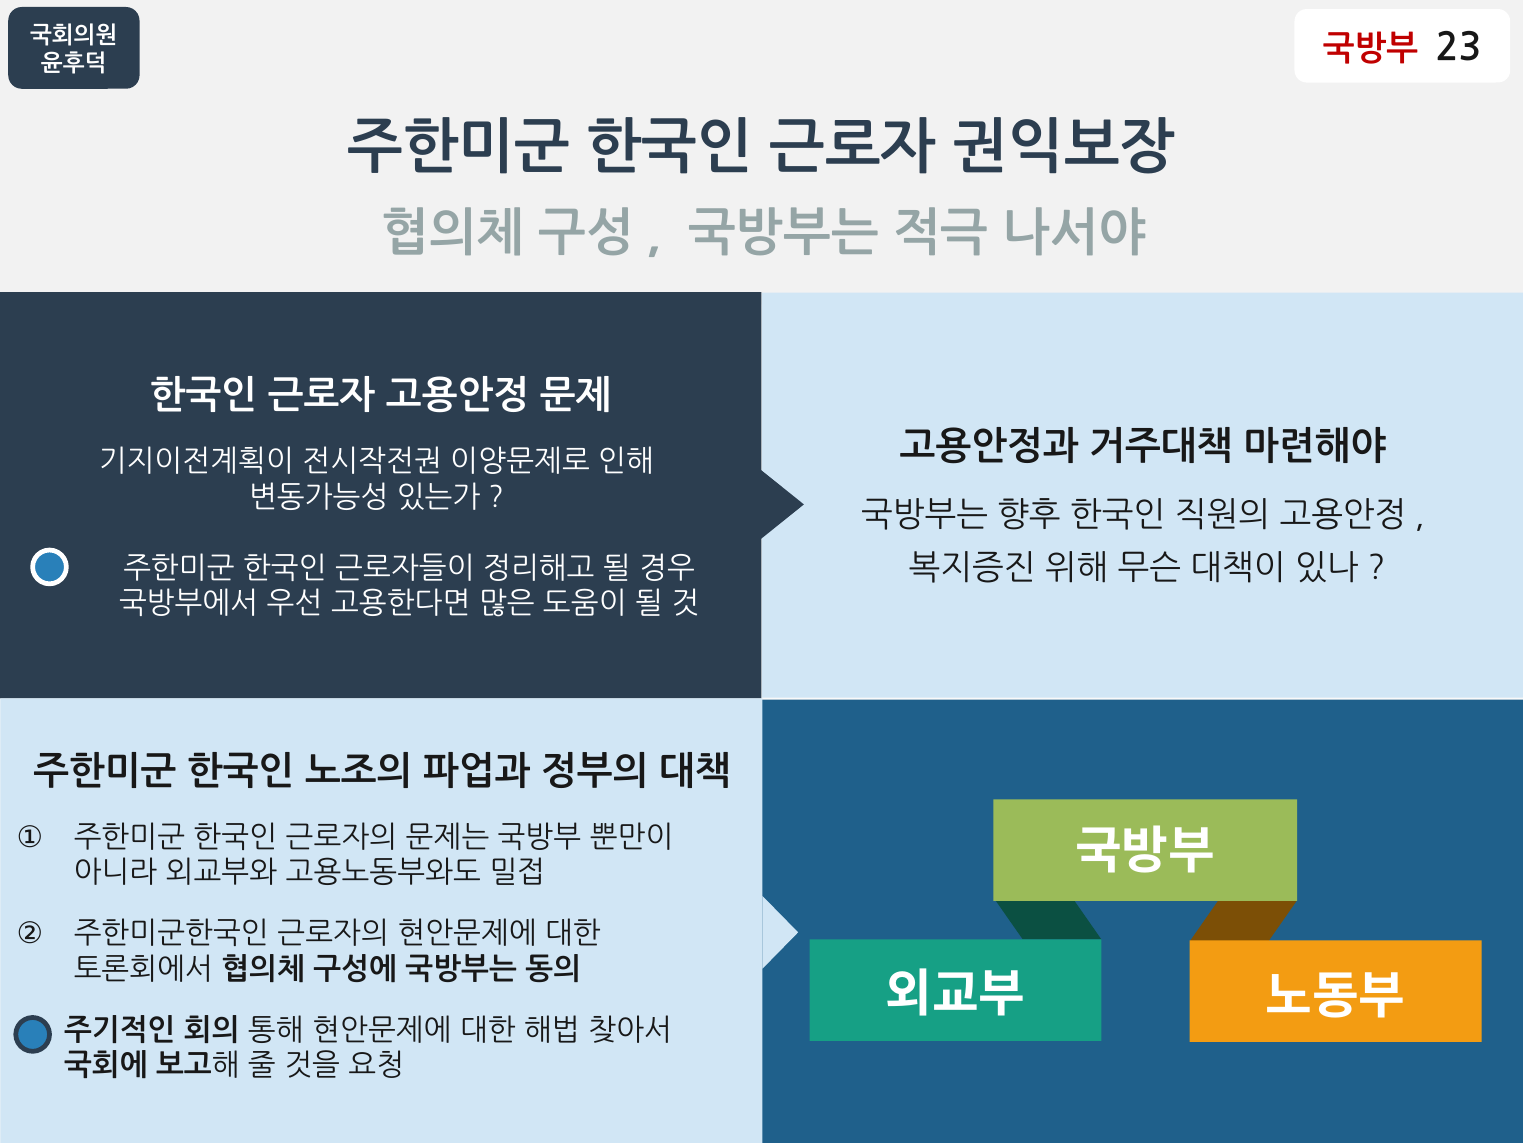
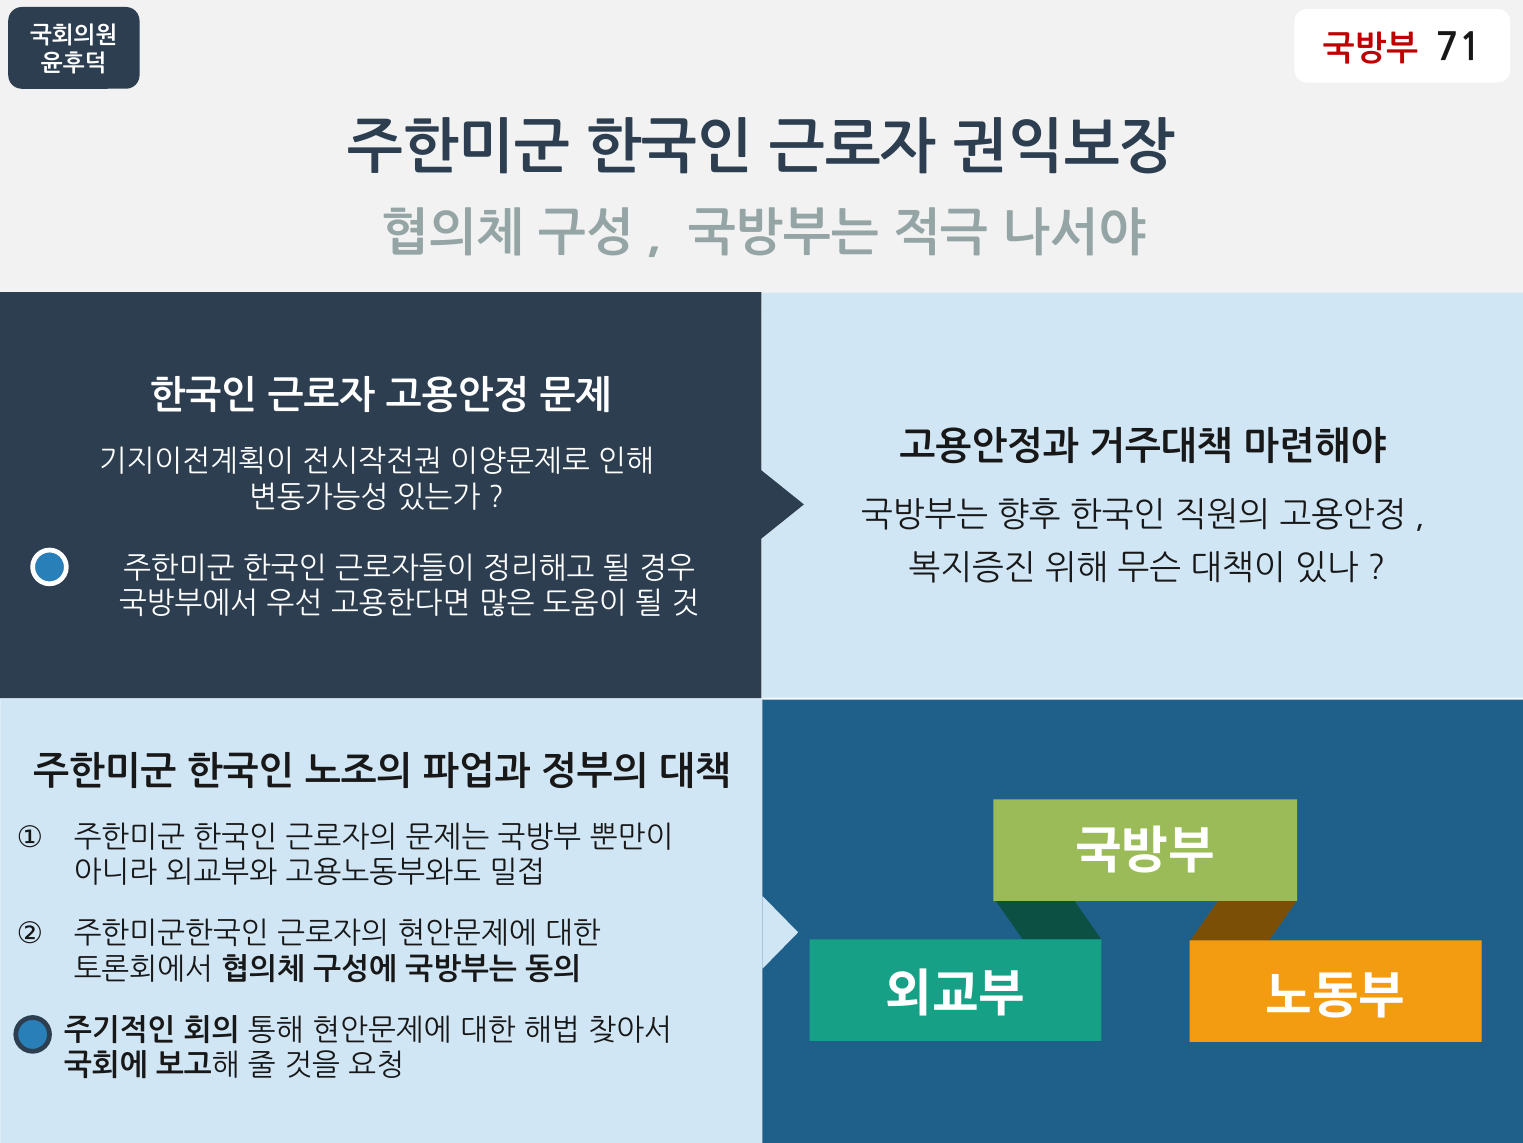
23: 23 -> 71 (1459, 48)
